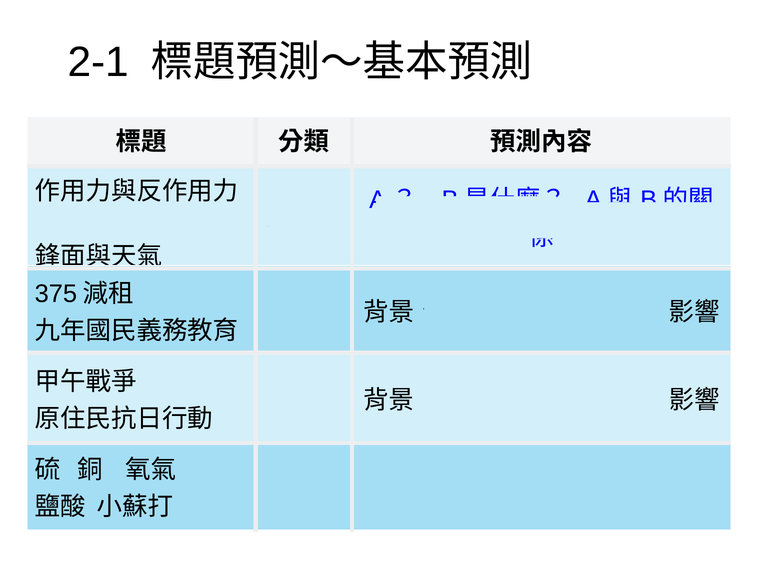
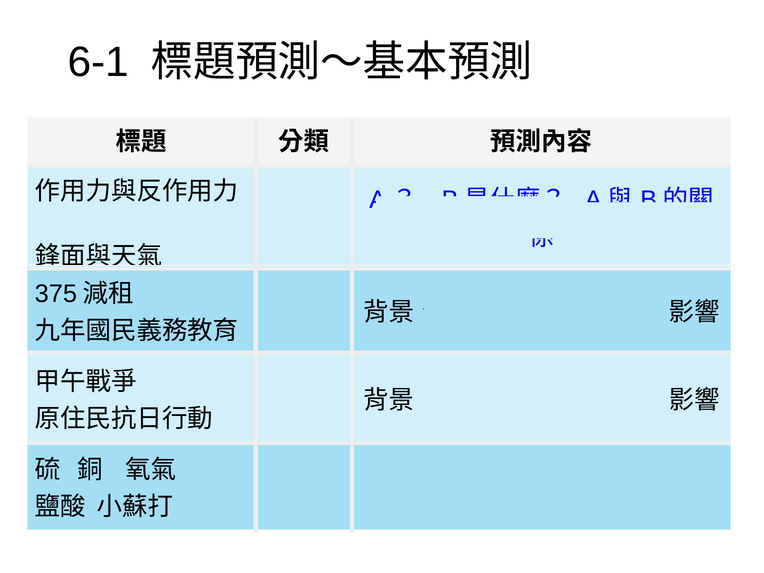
2-1: 2-1 -> 6-1 (98, 62)
